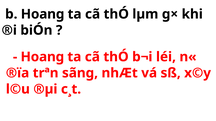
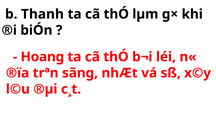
b Hoang: Hoang -> Thanh (42, 14)
